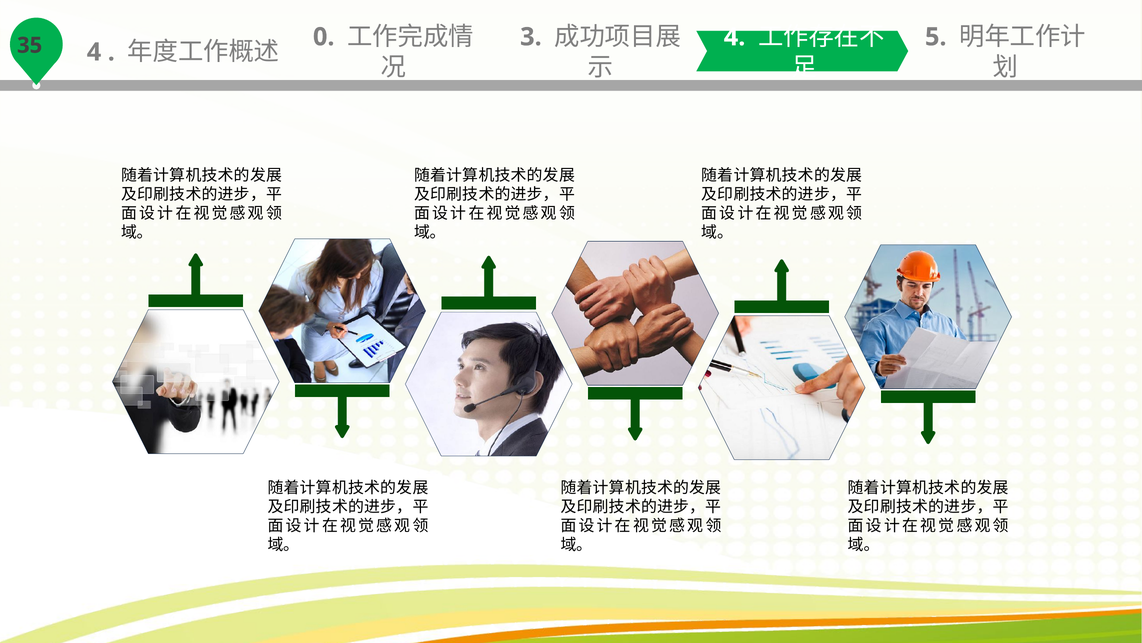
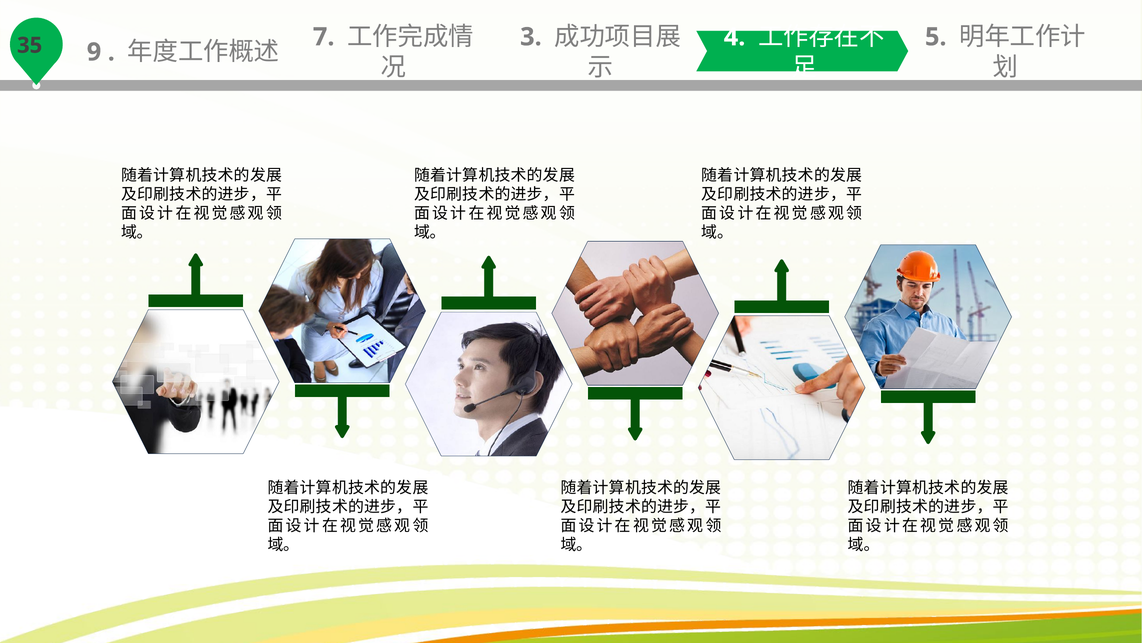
4: 4 -> 9 (94, 52)
0: 0 -> 7 (324, 37)
